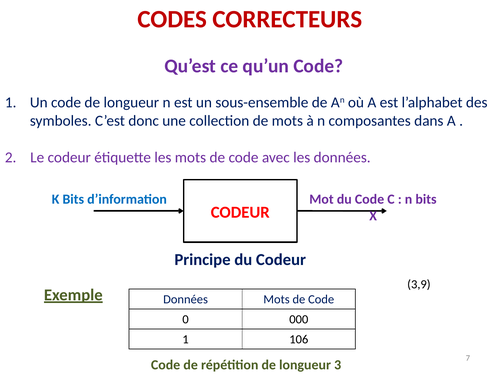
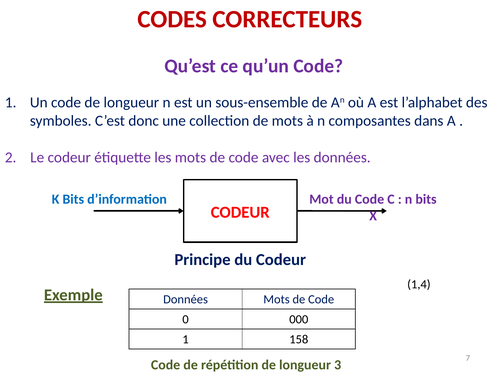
3,9: 3,9 -> 1,4 (419, 284)
106: 106 -> 158 (299, 339)
